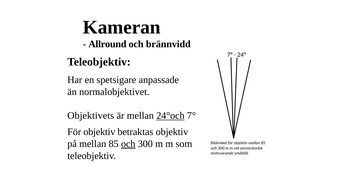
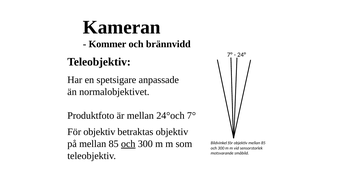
Allround: Allround -> Kommer (107, 44)
Objektivets: Objektivets -> Produktfoto (91, 116)
24°och underline: present -> none (170, 116)
